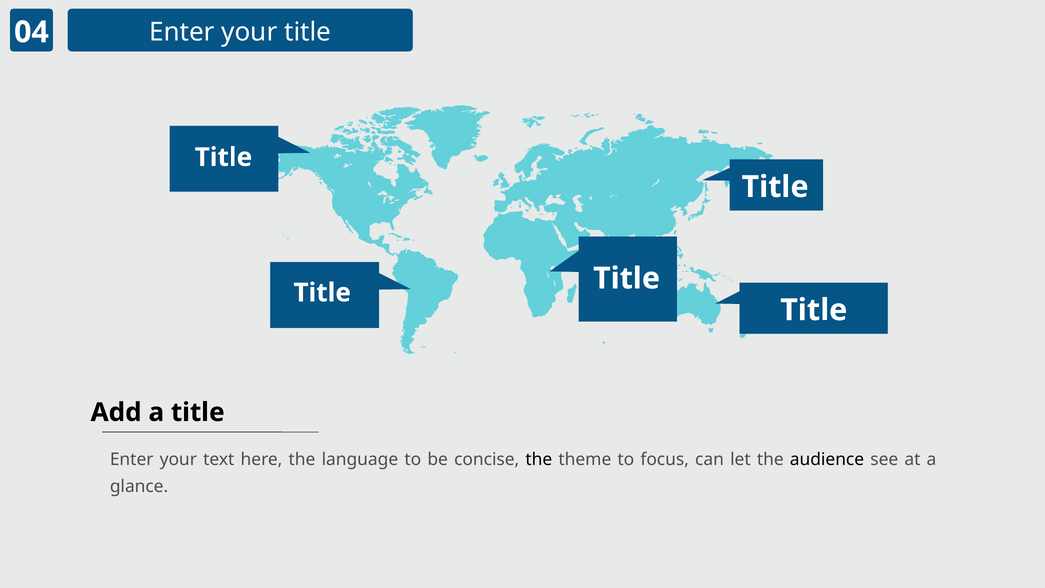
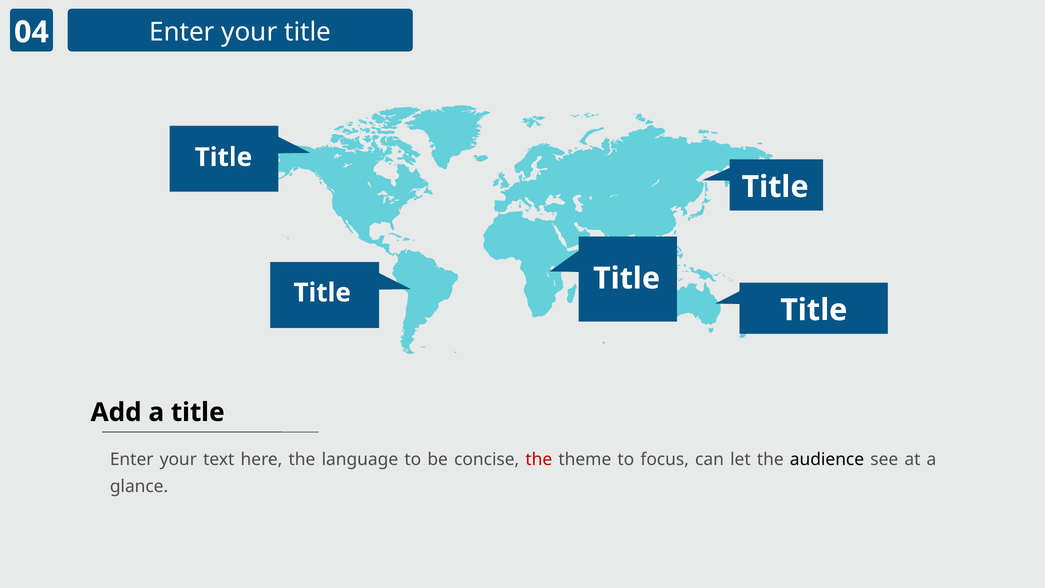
the colour: black -> red (539, 459)
